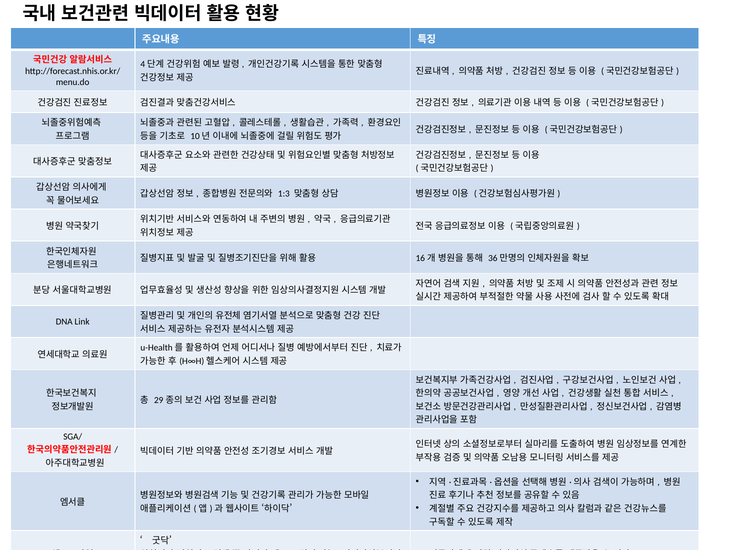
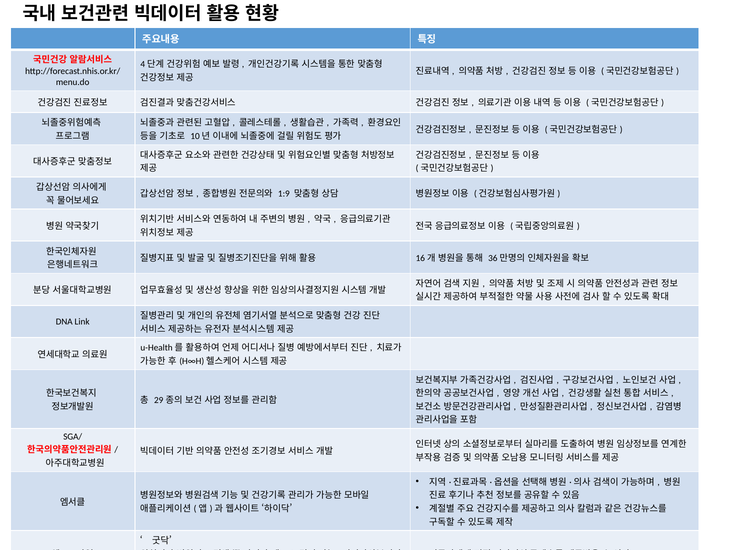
1:3: 1:3 -> 1:9 (284, 194)
